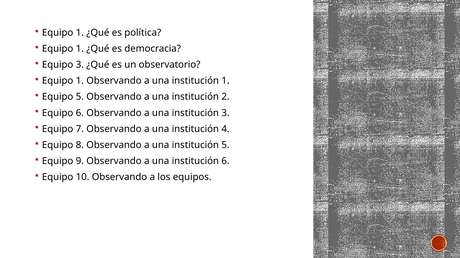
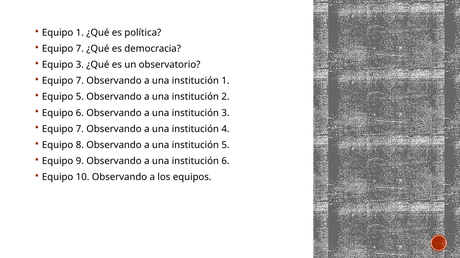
1: 1 -> 7 (80, 49)
1: 1 -> 7 (80, 81)
